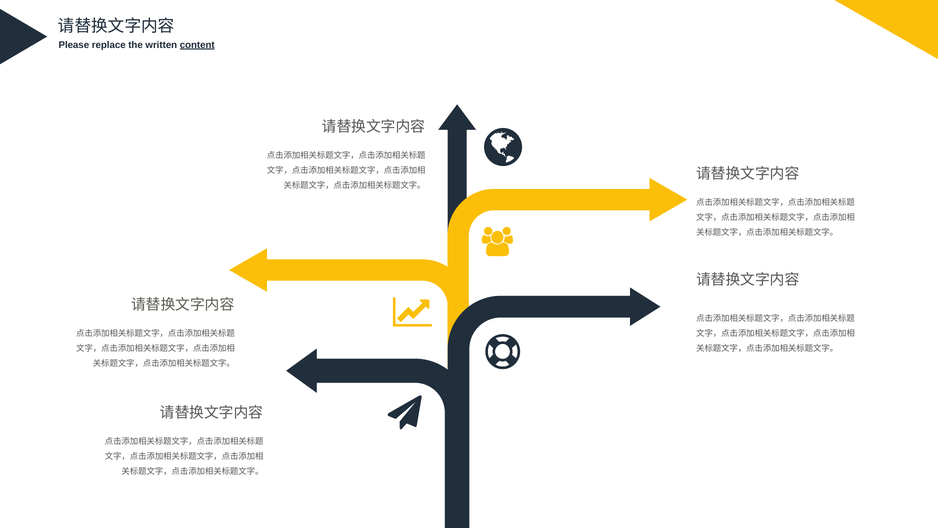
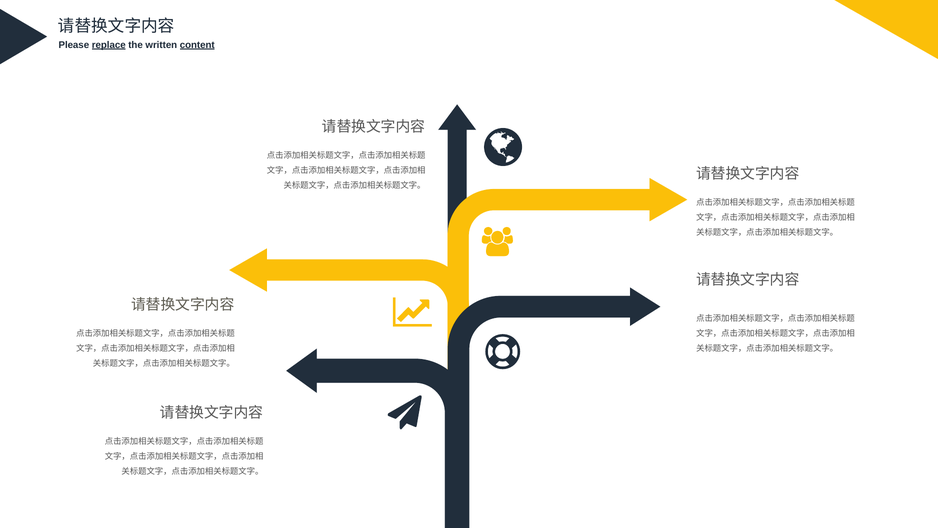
replace underline: none -> present (109, 45)
